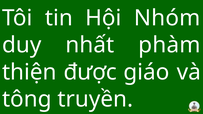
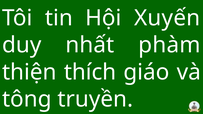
Nhóm: Nhóm -> Xuyến (167, 18)
được: được -> thích (90, 72)
